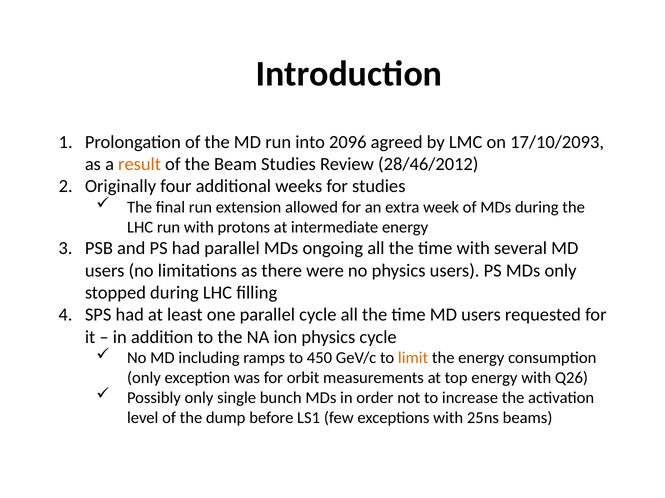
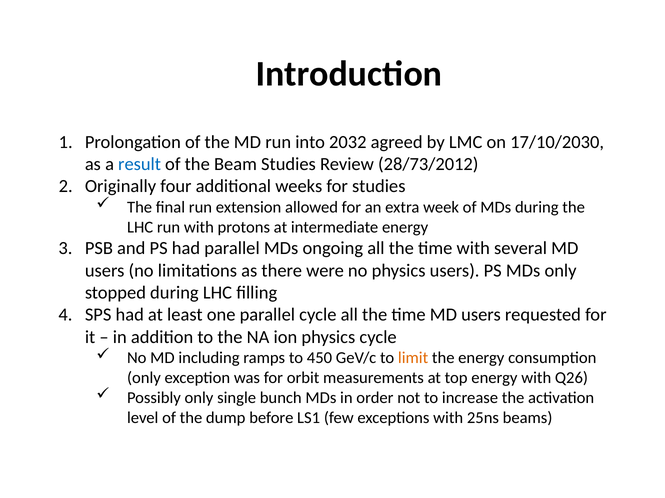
2096: 2096 -> 2032 (348, 142)
17/10/2093: 17/10/2093 -> 17/10/2030 (557, 142)
result colour: orange -> blue (140, 164)
28/46/2012: 28/46/2012 -> 28/73/2012 (428, 164)
